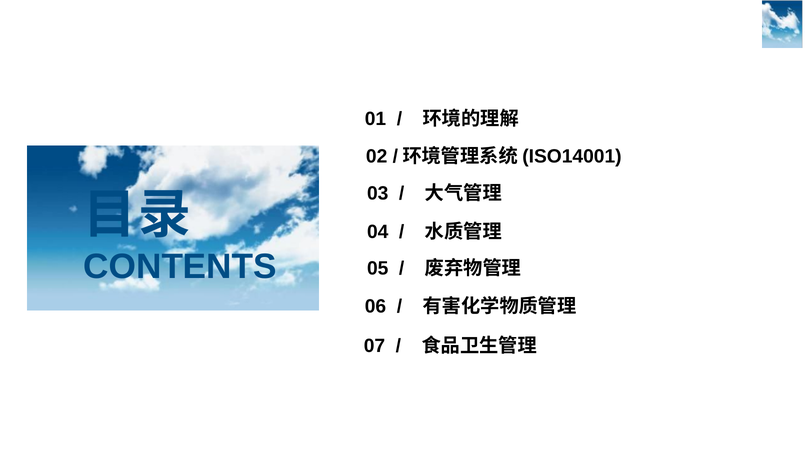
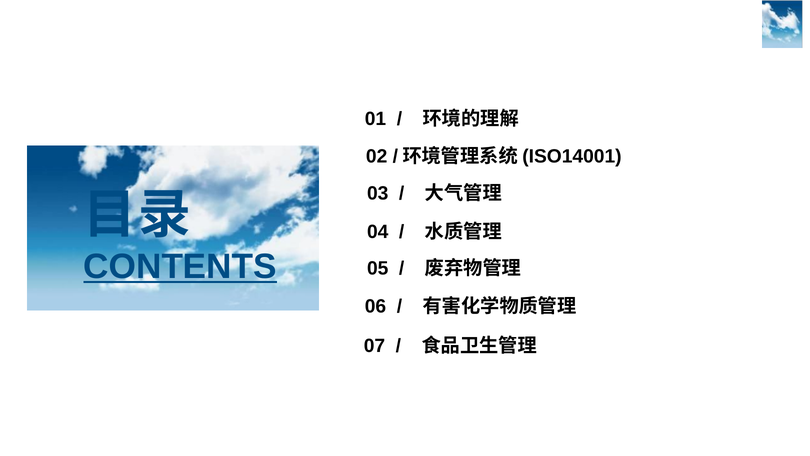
CONTENTS underline: none -> present (180, 266)
